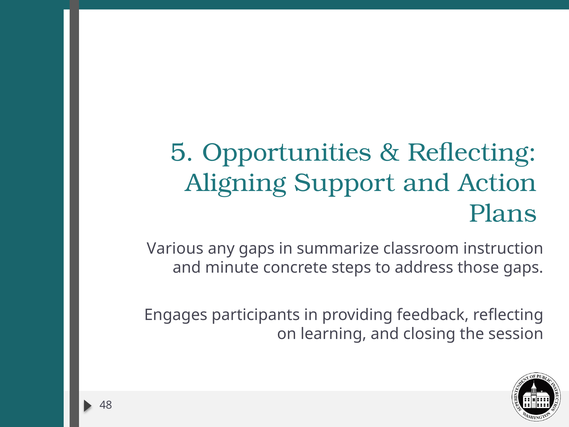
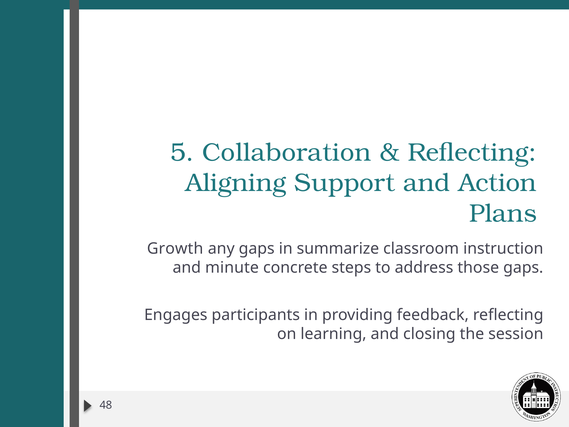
Opportunities: Opportunities -> Collaboration (287, 153)
Various: Various -> Growth (175, 248)
